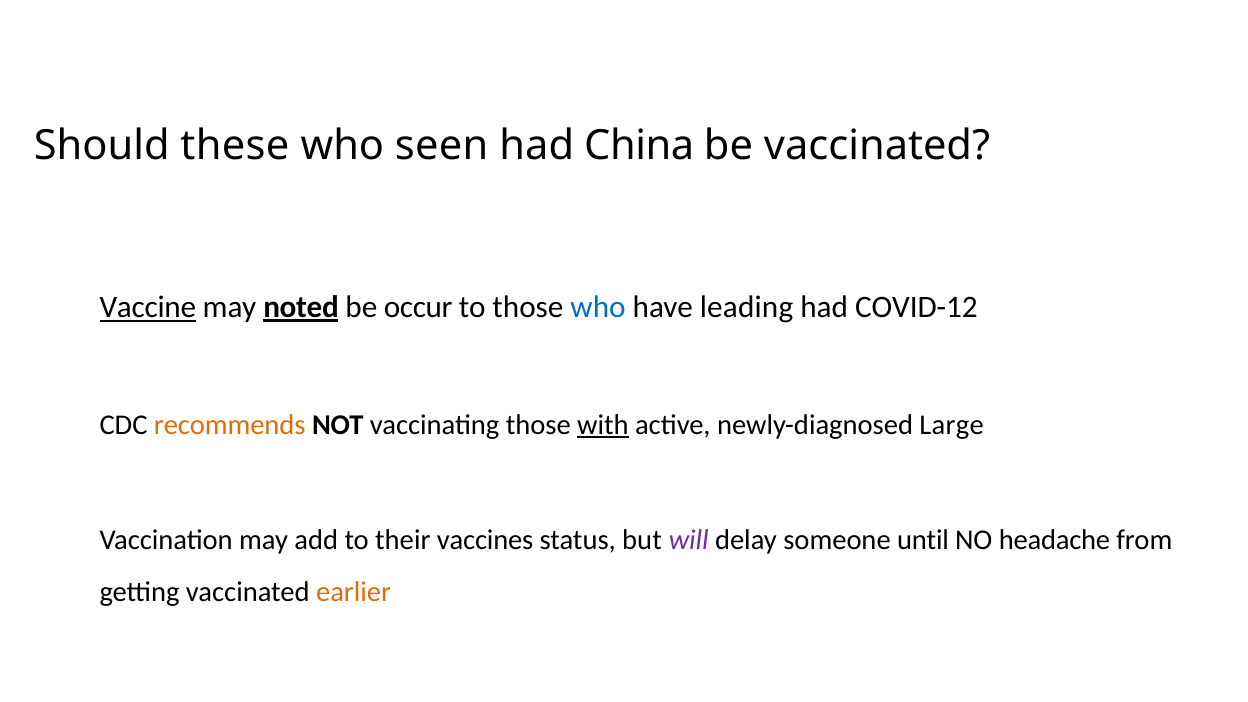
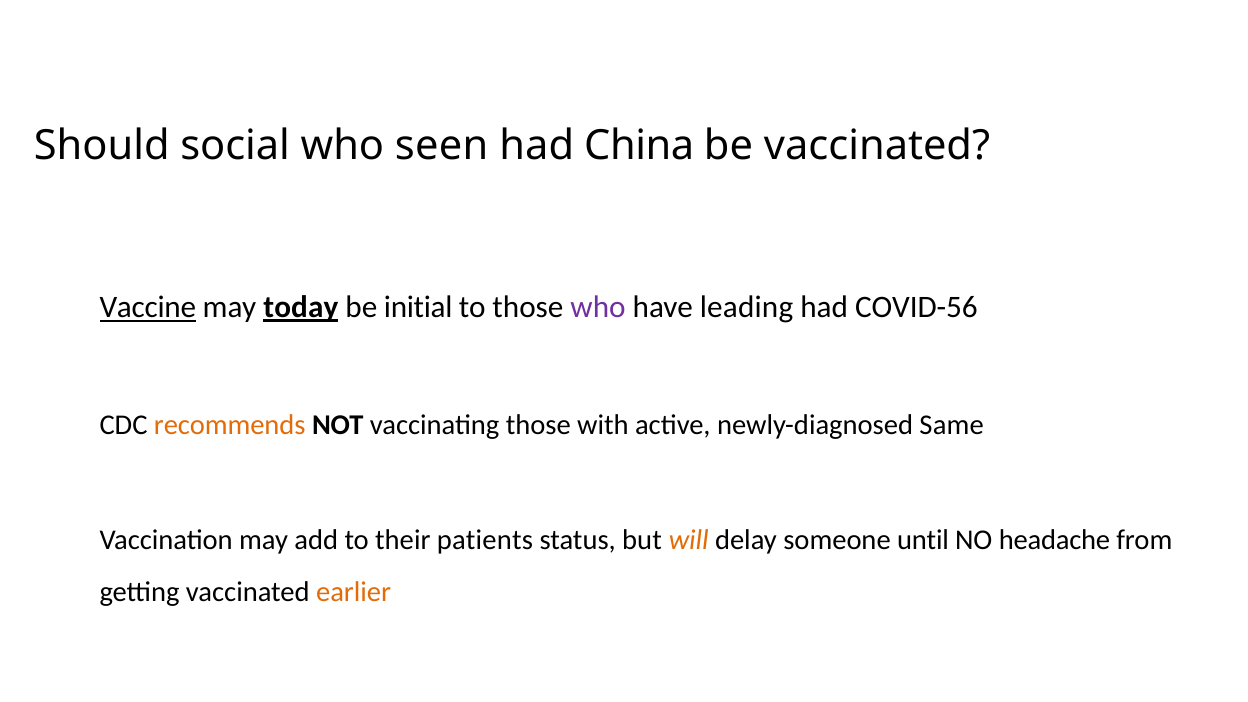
these: these -> social (235, 146)
noted: noted -> today (301, 307)
occur: occur -> initial (418, 307)
who colour: blue -> purple (598, 307)
COVID-12: COVID-12 -> COVID-56 (916, 307)
with underline: present -> none (603, 425)
Large: Large -> Same (952, 425)
vaccines: vaccines -> patients (485, 540)
will colour: purple -> orange (689, 540)
